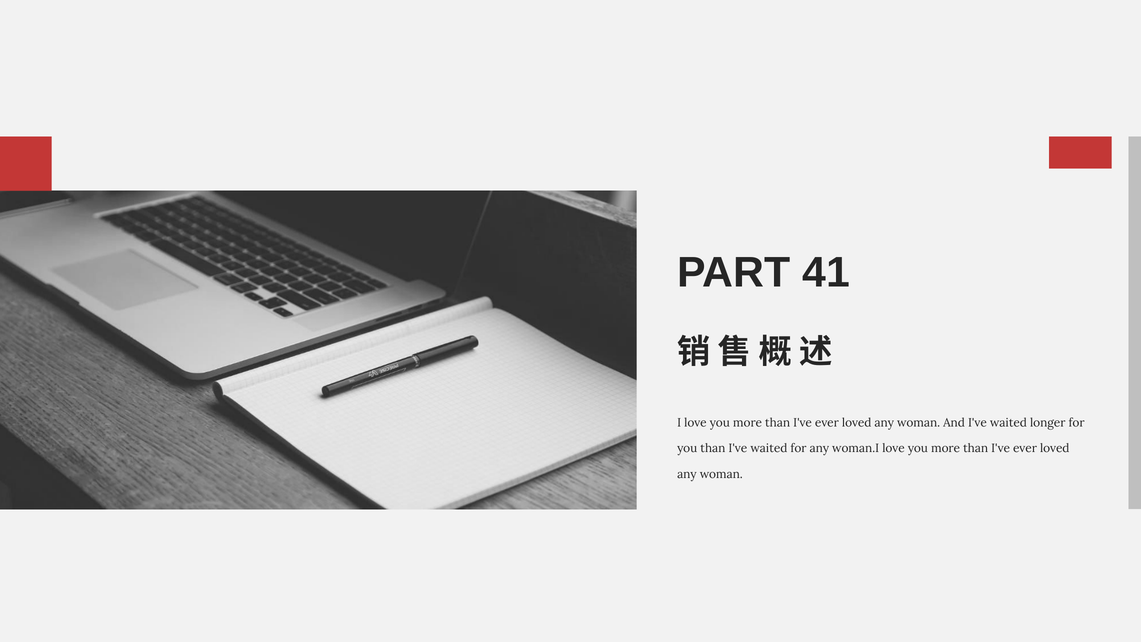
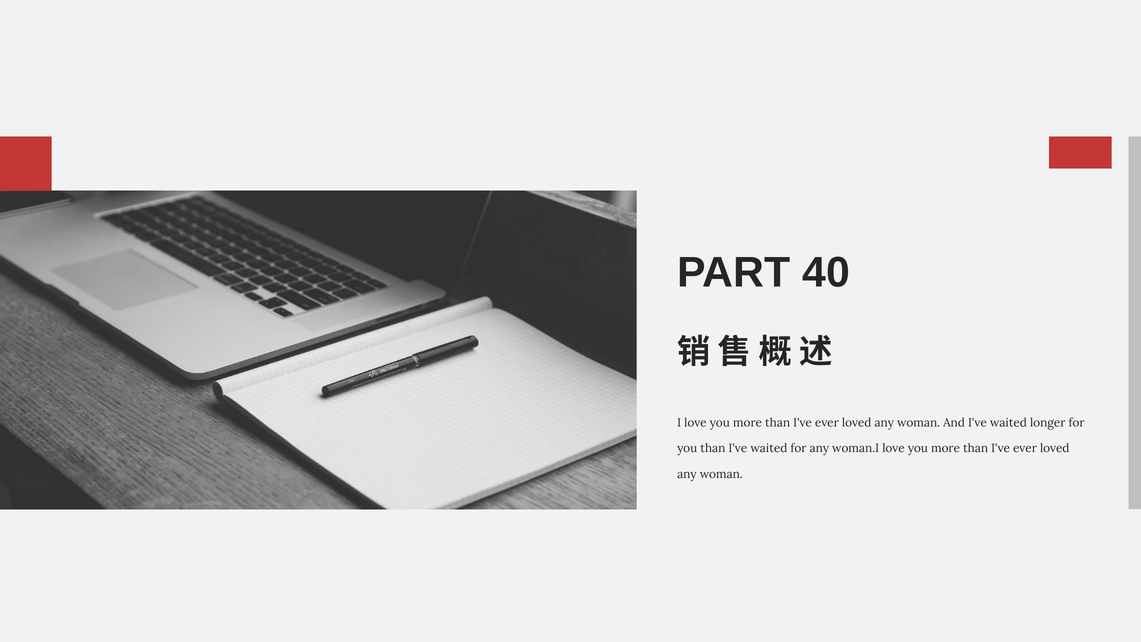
41: 41 -> 40 (826, 273)
